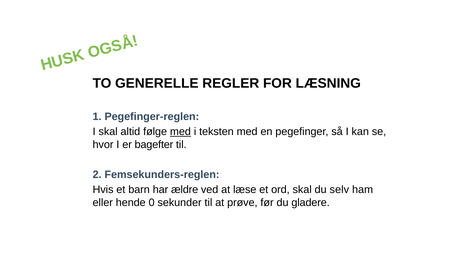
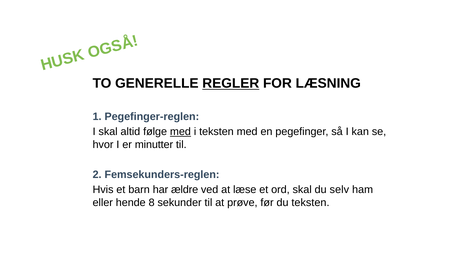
REGLER underline: none -> present (231, 83)
bagefter: bagefter -> minutter (154, 144)
0: 0 -> 8 (152, 202)
du gladere: gladere -> teksten (310, 202)
